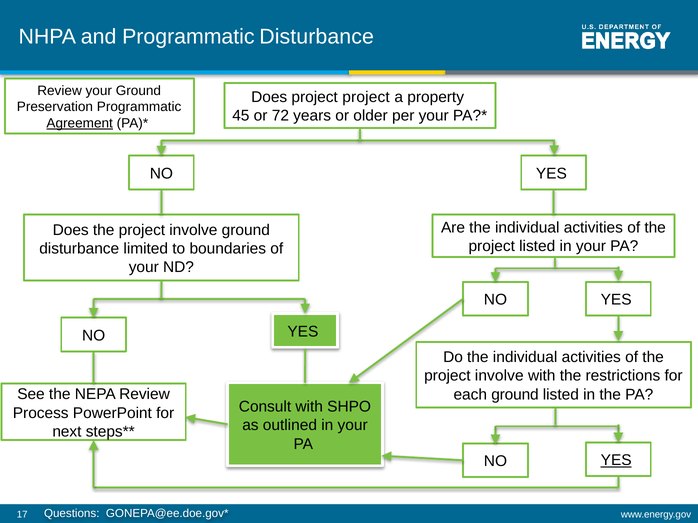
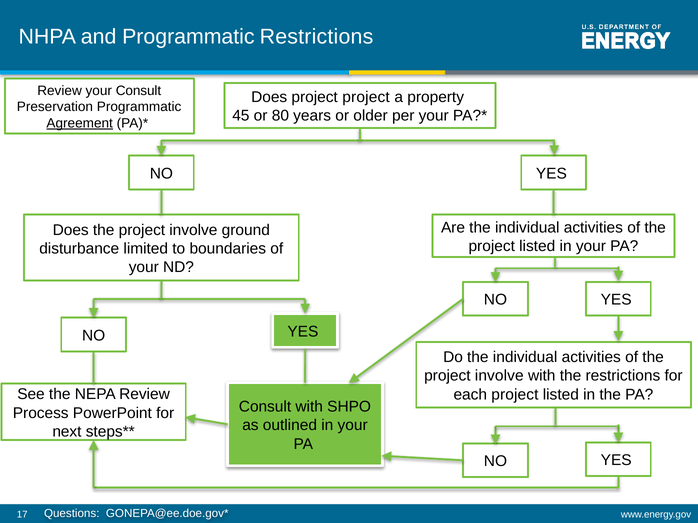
Programmatic Disturbance: Disturbance -> Restrictions (317, 37)
your Ground: Ground -> Consult (138, 91)
72: 72 -> 80 (280, 116)
each ground: ground -> project (515, 395)
YES underline: present -> none (616, 461)
